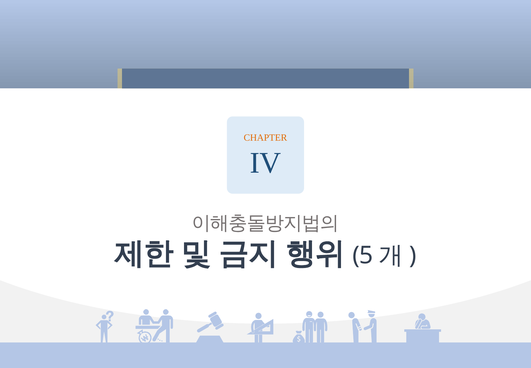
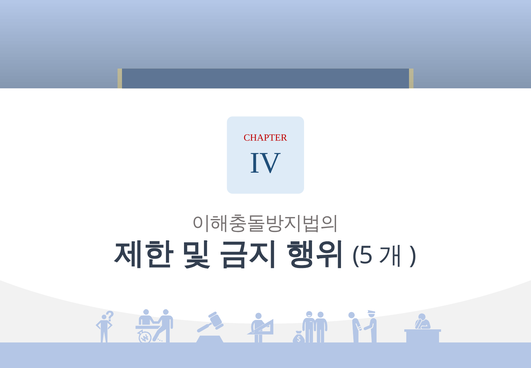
CHAPTER colour: orange -> red (265, 138)
